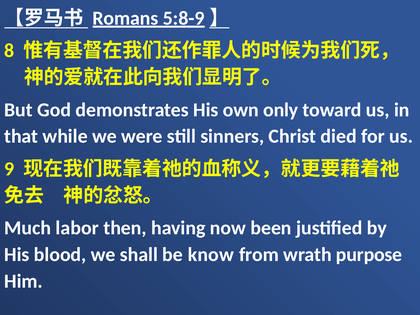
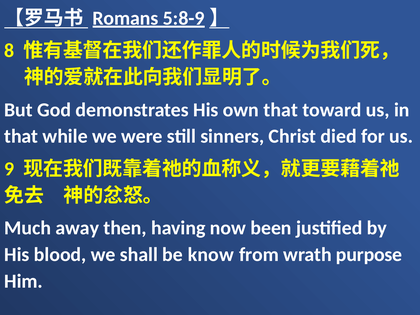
own only: only -> that (281, 110)
labor: labor -> away (77, 228)
